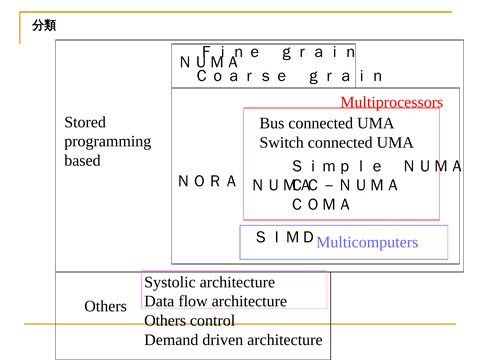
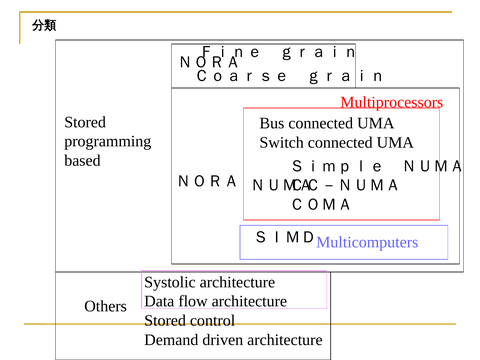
ＮＵＭＡ: ＮＵＭＡ -> ＮＯＲＡ (209, 62)
Others: Others -> Stored (165, 321)
